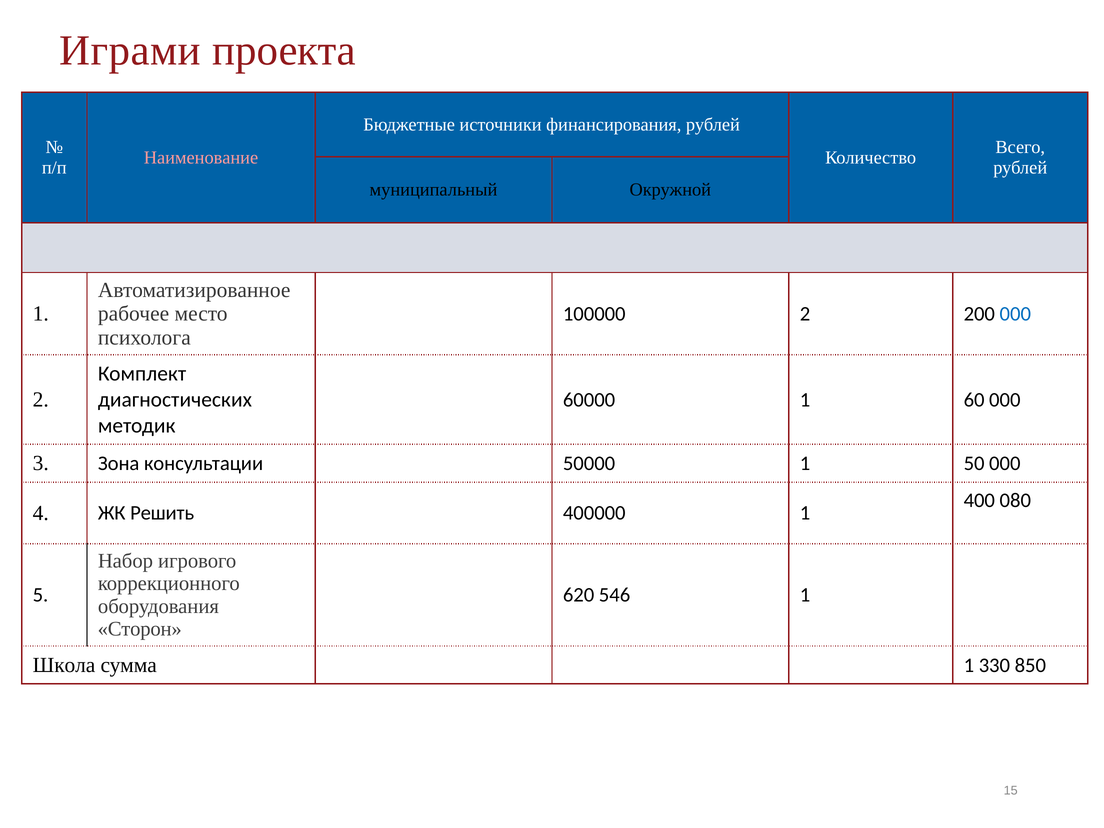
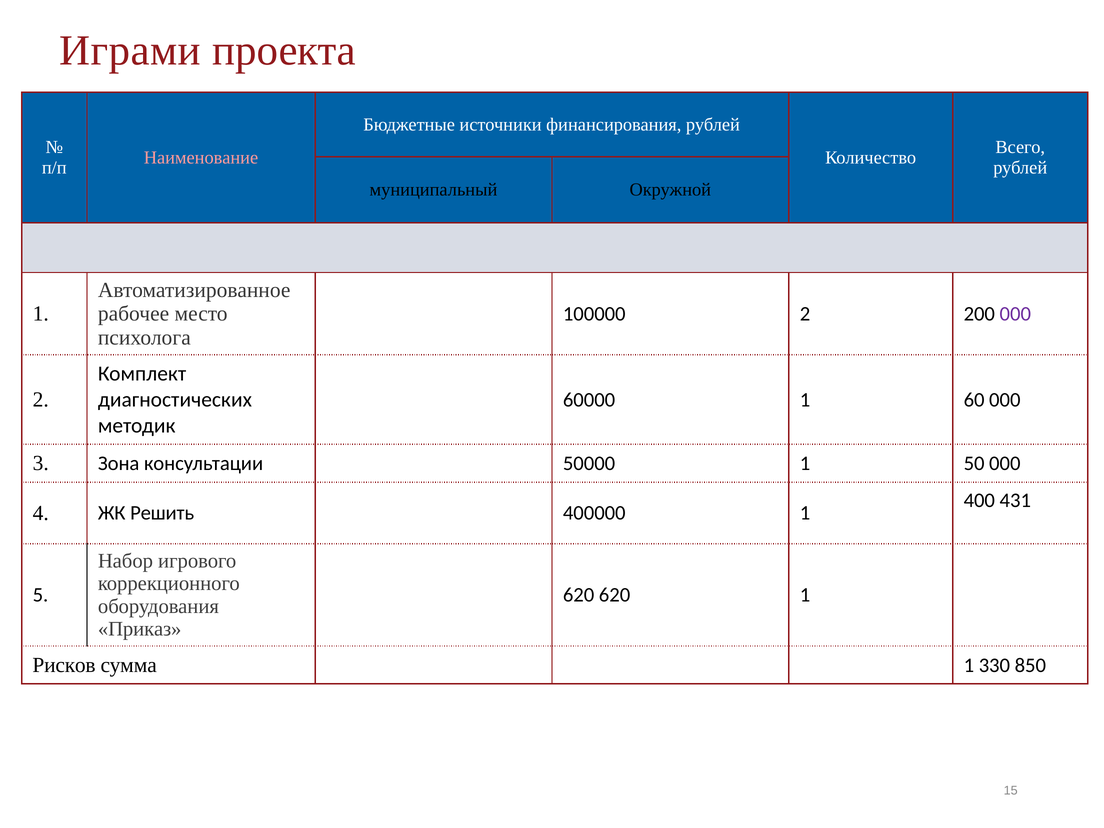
000 colour: blue -> purple (1015, 314)
080: 080 -> 431 (1015, 500)
620 546: 546 -> 620 (615, 595)
Сторон: Сторон -> Приказ (140, 629)
Школа: Школа -> Рисков (64, 665)
